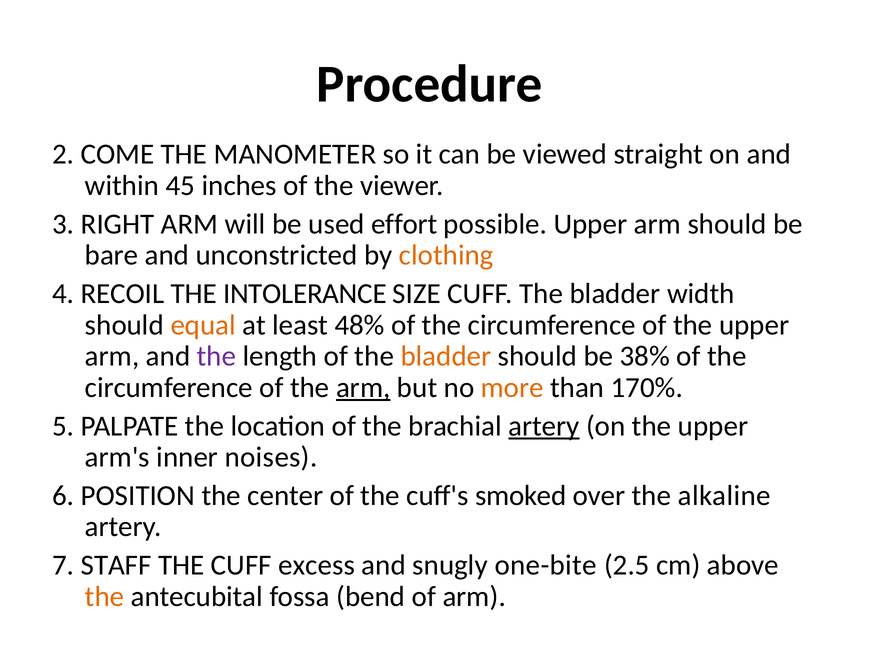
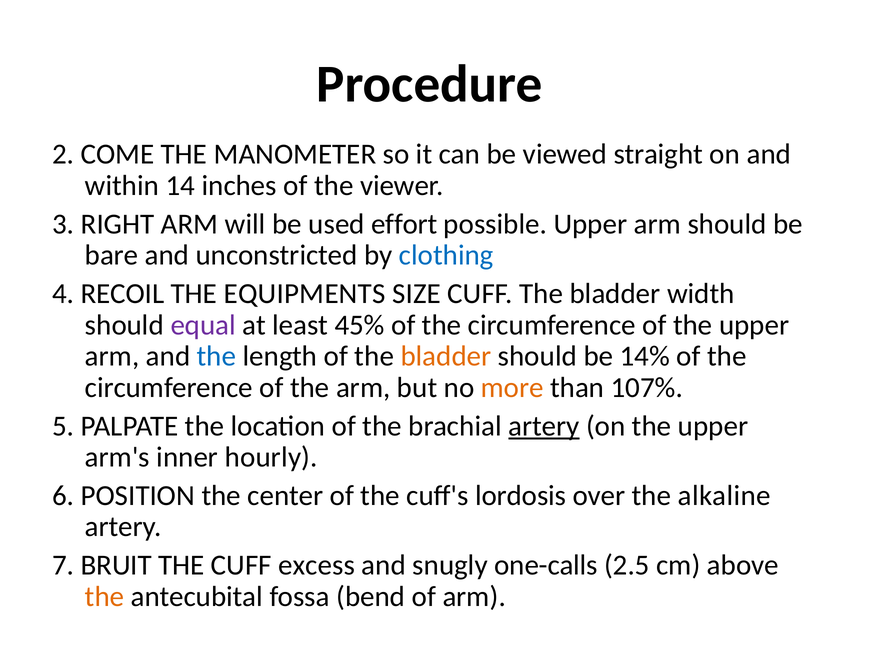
45: 45 -> 14 (180, 186)
clothing colour: orange -> blue (446, 255)
INTOLERANCE: INTOLERANCE -> EQUIPMENTS (305, 294)
equal colour: orange -> purple (203, 325)
48%: 48% -> 45% (360, 325)
the colour: purple -> blue (216, 356)
38%: 38% -> 14% (645, 356)
arm underline: present -> none (363, 388)
170%: 170% -> 107% (647, 388)
noises: noises -> hourly (271, 457)
smoked: smoked -> lordosis (521, 496)
STAFF: STAFF -> BRUIT (116, 565)
one-bite: one-bite -> one-calls (546, 565)
